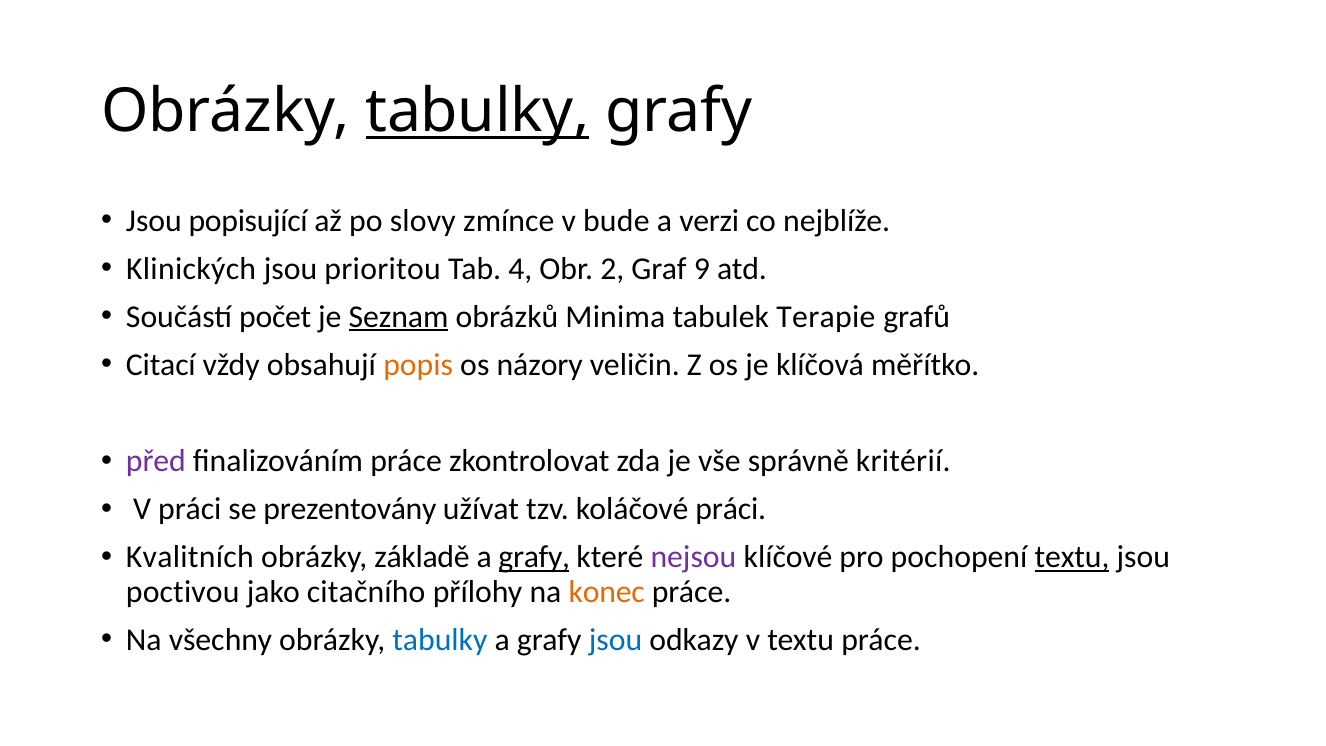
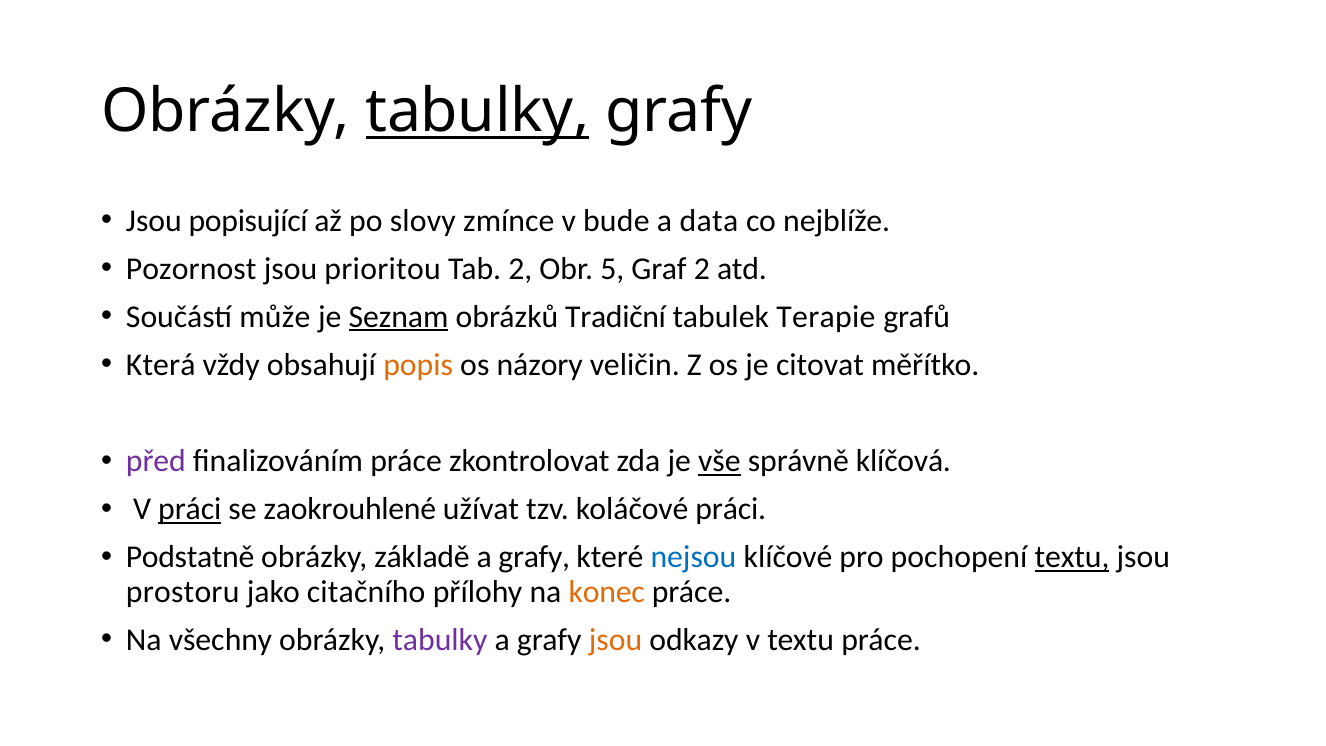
verzi: verzi -> data (709, 220)
Klinických: Klinických -> Pozornost (191, 269)
Tab 4: 4 -> 2 (520, 269)
2: 2 -> 5 (612, 269)
Graf 9: 9 -> 2 (702, 269)
počet: počet -> může (275, 317)
Minima: Minima -> Tradiční (616, 317)
Citací: Citací -> Která (161, 365)
klíčová: klíčová -> citovat (820, 365)
vše underline: none -> present (719, 461)
kritérií: kritérií -> klíčová (903, 461)
práci underline: none -> present (190, 509)
prezentovány: prezentovány -> zaokrouhlené (350, 509)
Kvalitních: Kvalitních -> Podstatně (190, 557)
grafy underline: present -> none (534, 557)
nejsou colour: purple -> blue (693, 557)
poctivou: poctivou -> prostoru (183, 592)
tabulky colour: blue -> purple (440, 640)
jsou colour: blue -> orange (615, 640)
